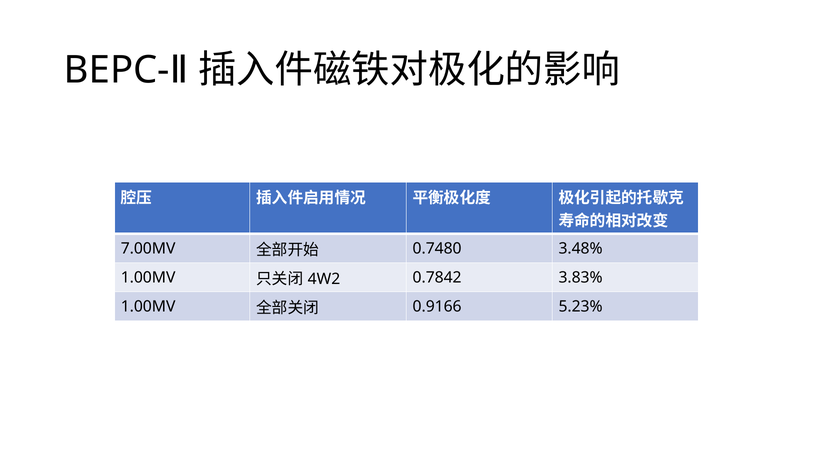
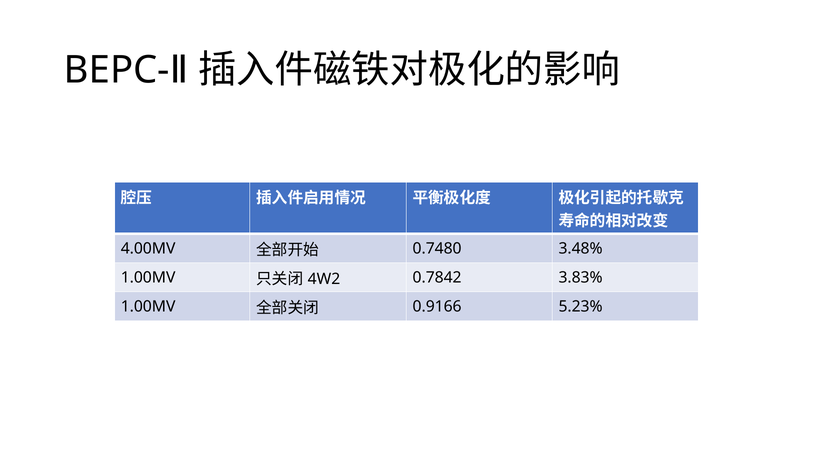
7.00MV: 7.00MV -> 4.00MV (148, 248)
